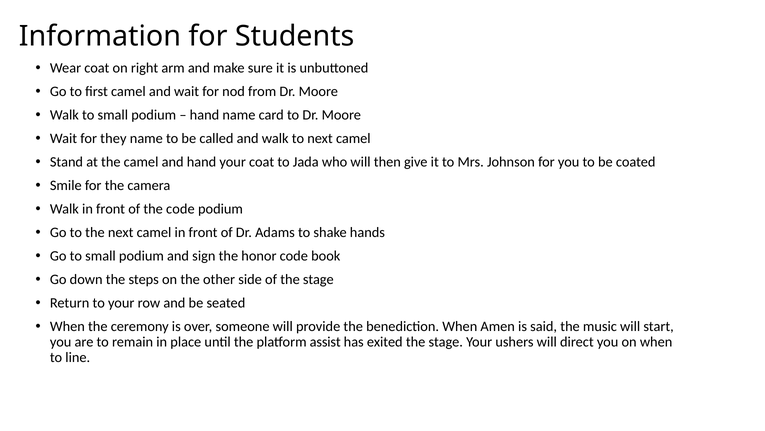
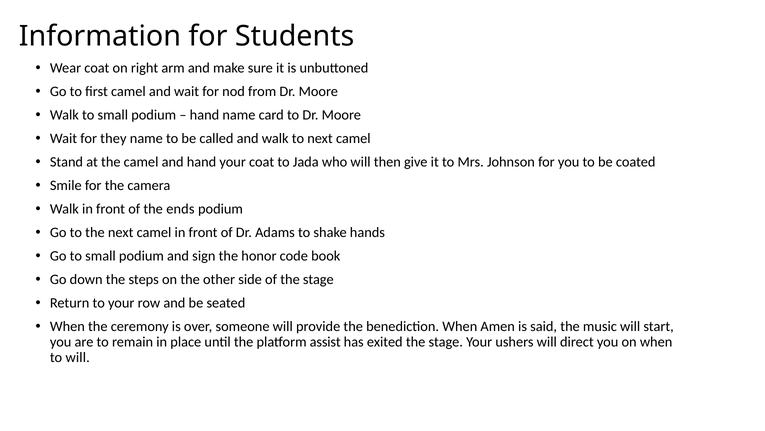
the code: code -> ends (180, 209)
to line: line -> will (78, 357)
